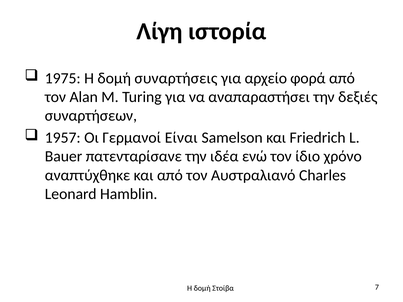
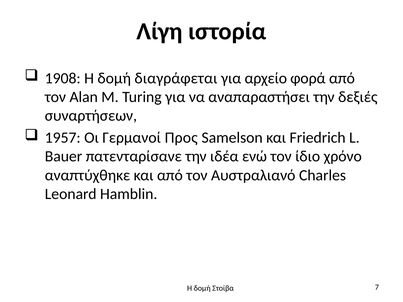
1975: 1975 -> 1908 (63, 78)
συναρτήσεις: συναρτήσεις -> διαγράφεται (176, 78)
Είναι: Είναι -> Προς (181, 138)
